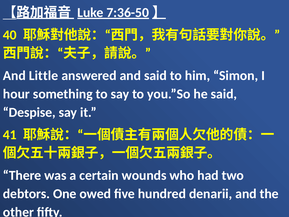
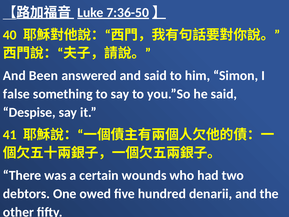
Little: Little -> Been (44, 76)
hour: hour -> false (16, 94)
